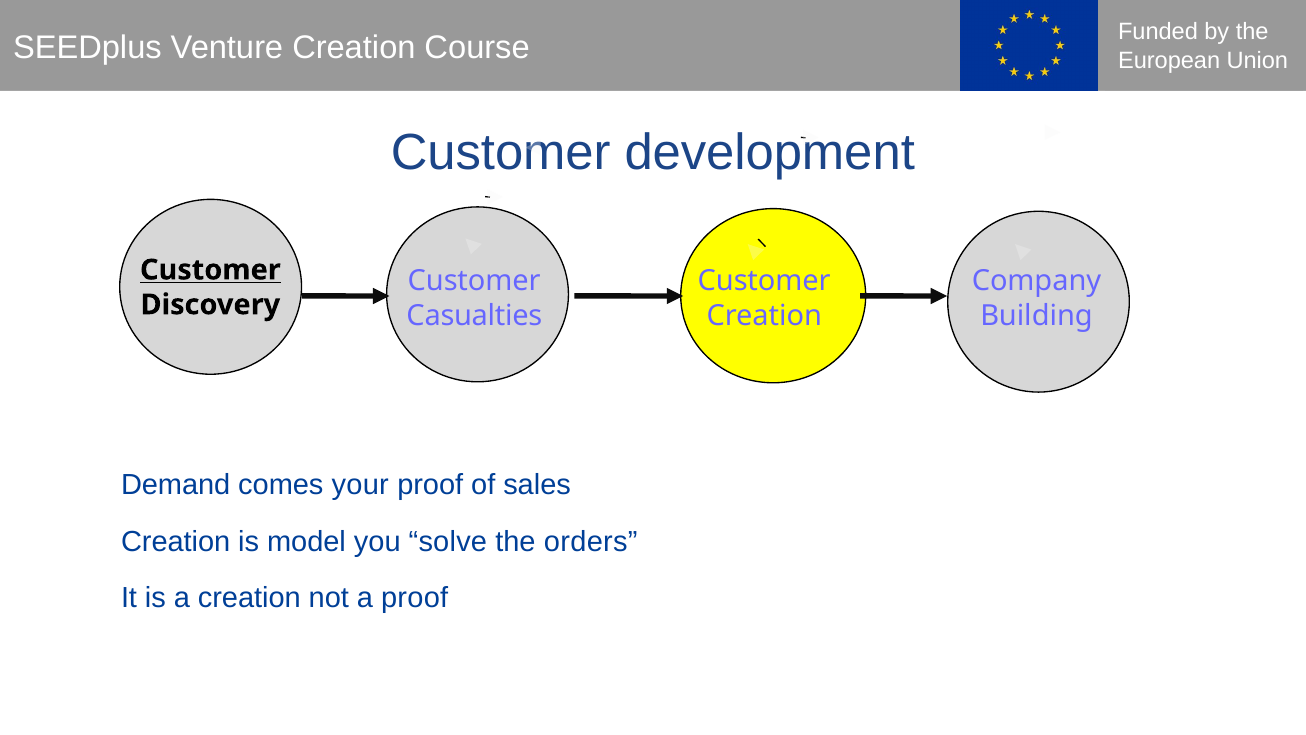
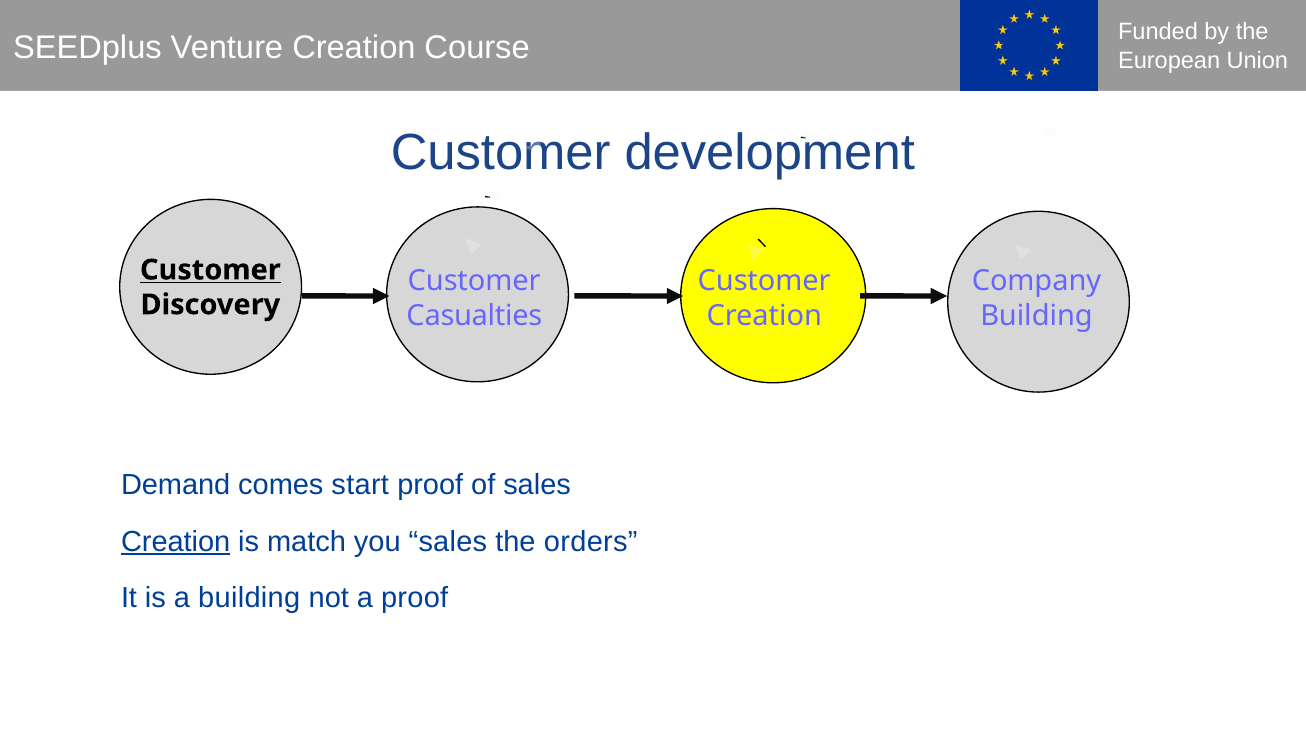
your: your -> start (360, 485)
Creation underline: none -> present (176, 541)
model: model -> match (307, 541)
you solve: solve -> sales (448, 541)
a creation: creation -> building (249, 598)
